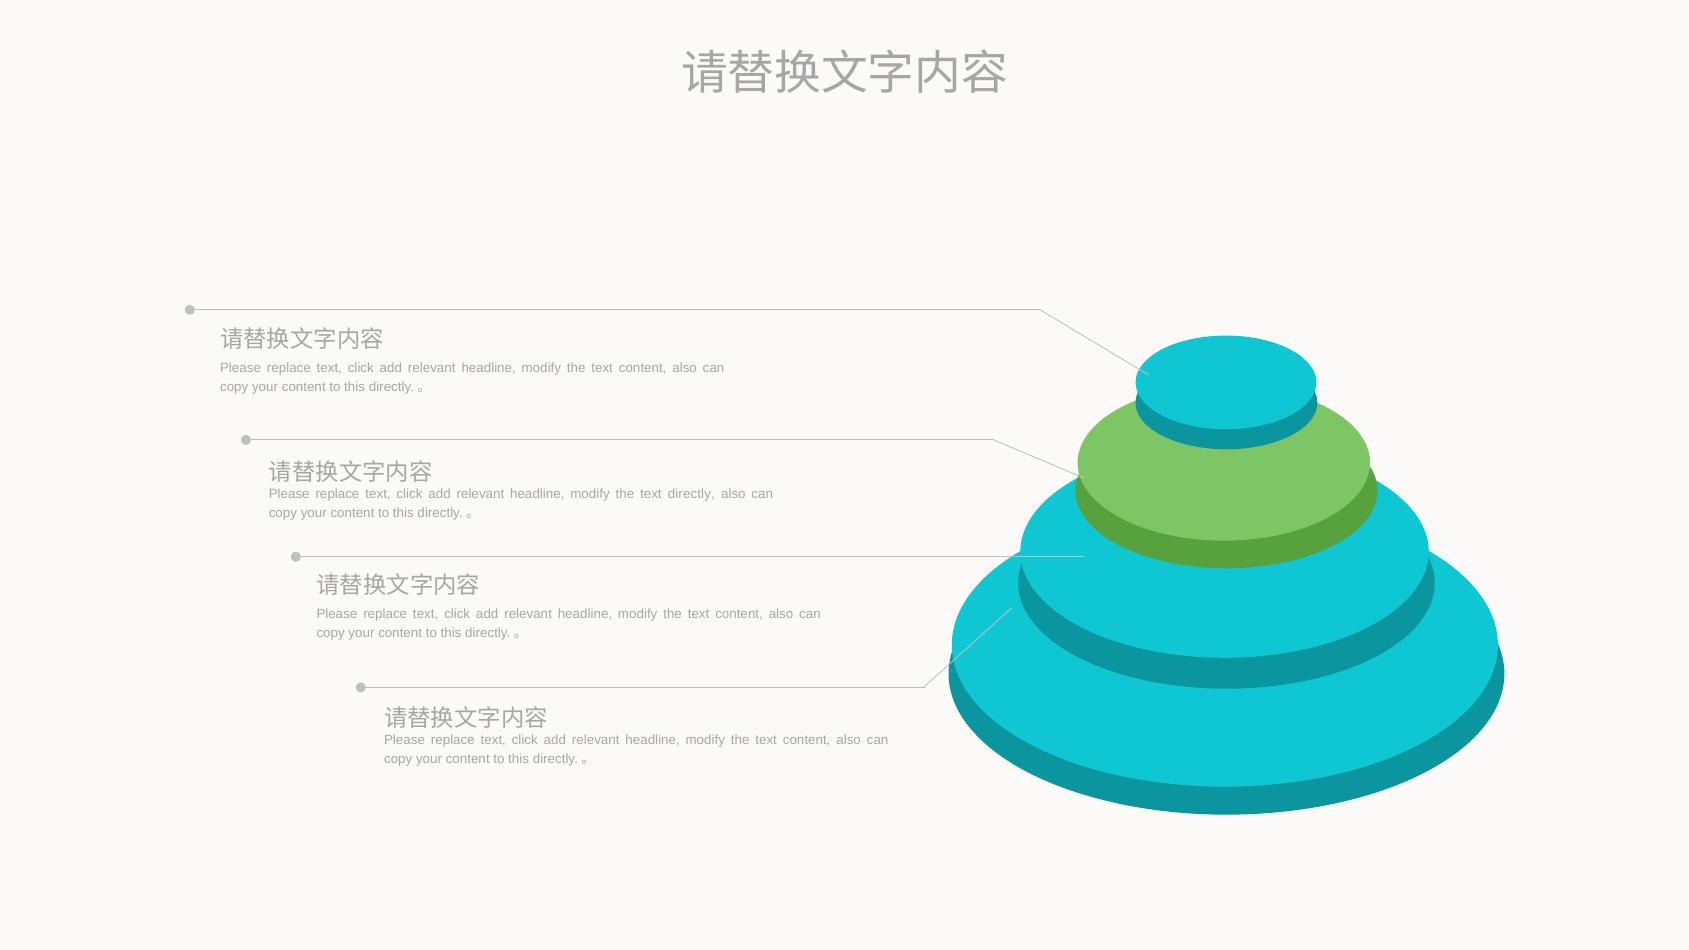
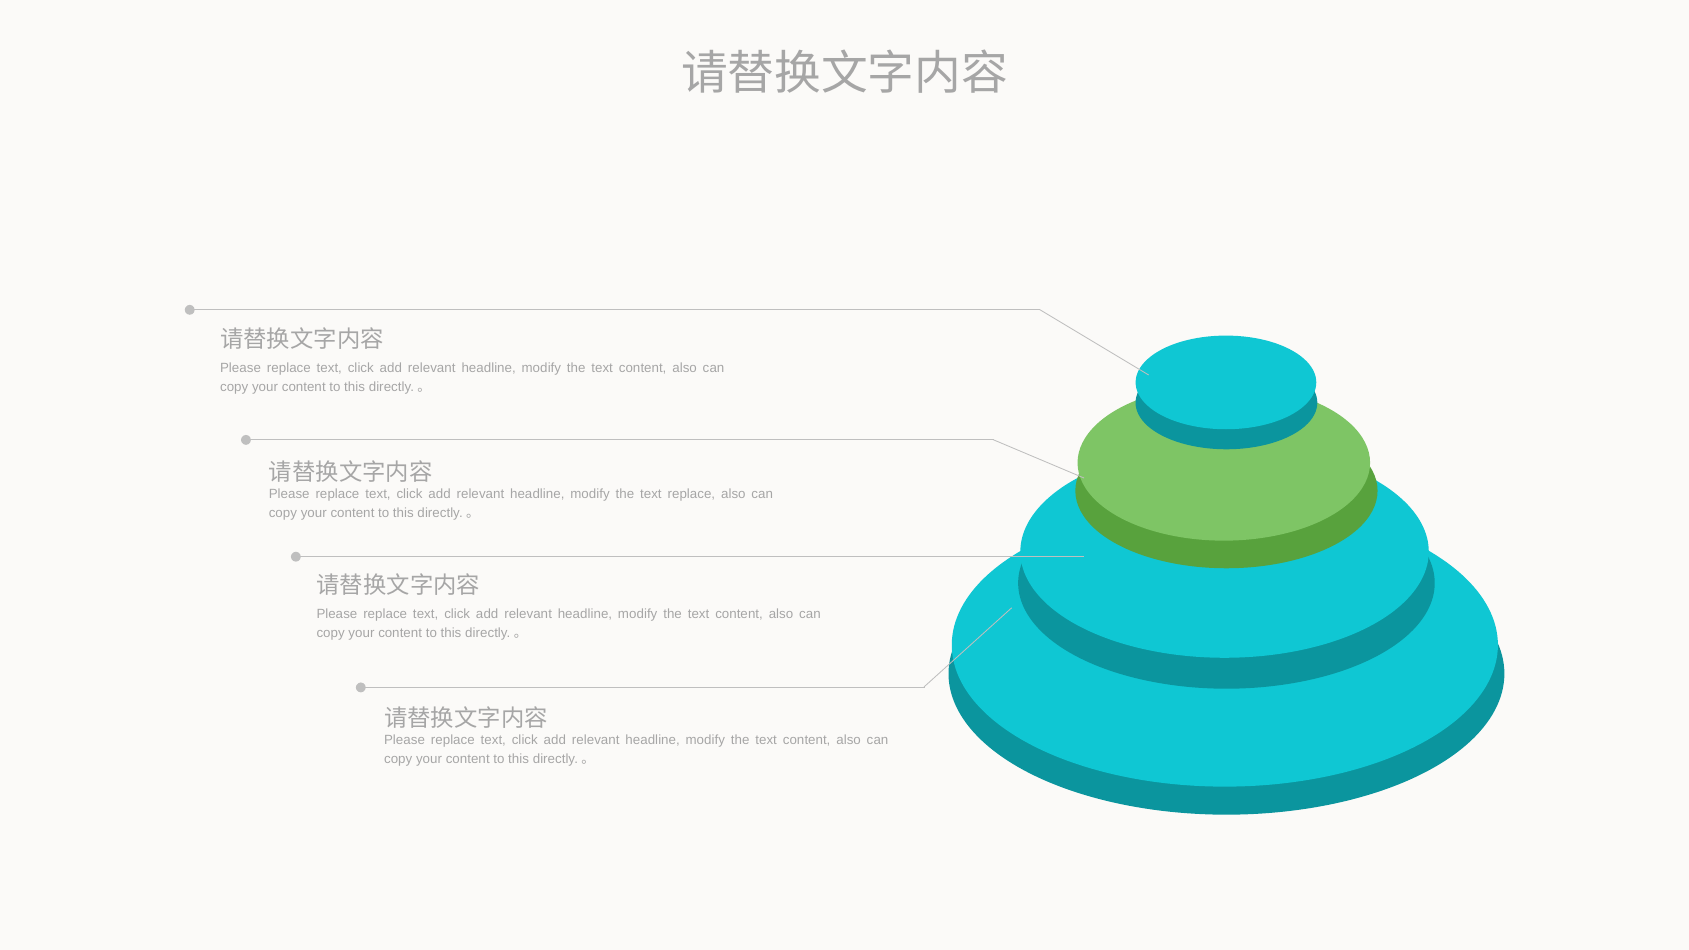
text directly: directly -> replace (691, 494)
